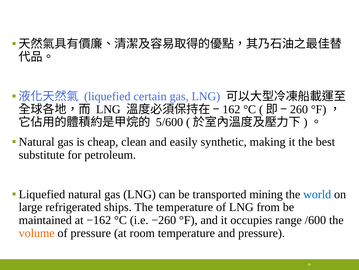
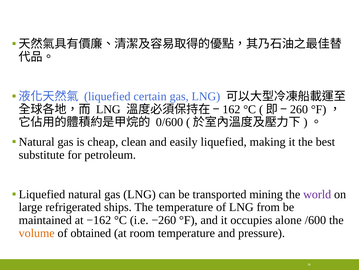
5/600: 5/600 -> 0/600 (169, 122)
easily synthetic: synthetic -> liquefied (224, 142)
world colour: blue -> purple (317, 194)
range: range -> alone (288, 220)
of pressure: pressure -> obtained (91, 233)
